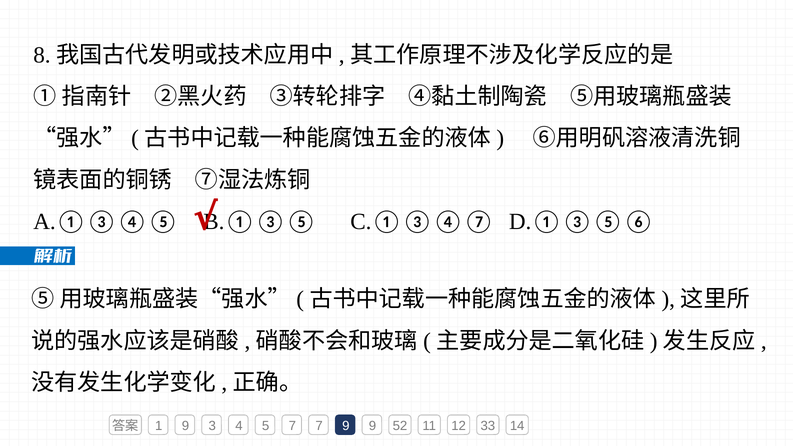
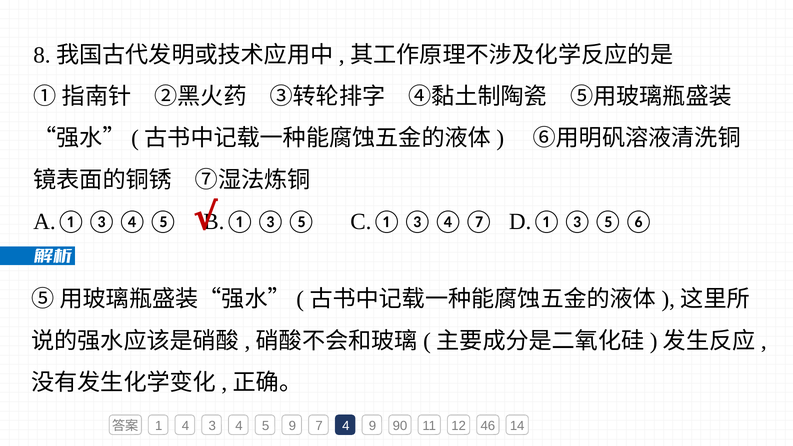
1 9: 9 -> 4 (185, 426)
5 7: 7 -> 9 (292, 426)
7 9: 9 -> 4 (346, 426)
52: 52 -> 90 (400, 426)
33: 33 -> 46 (488, 426)
